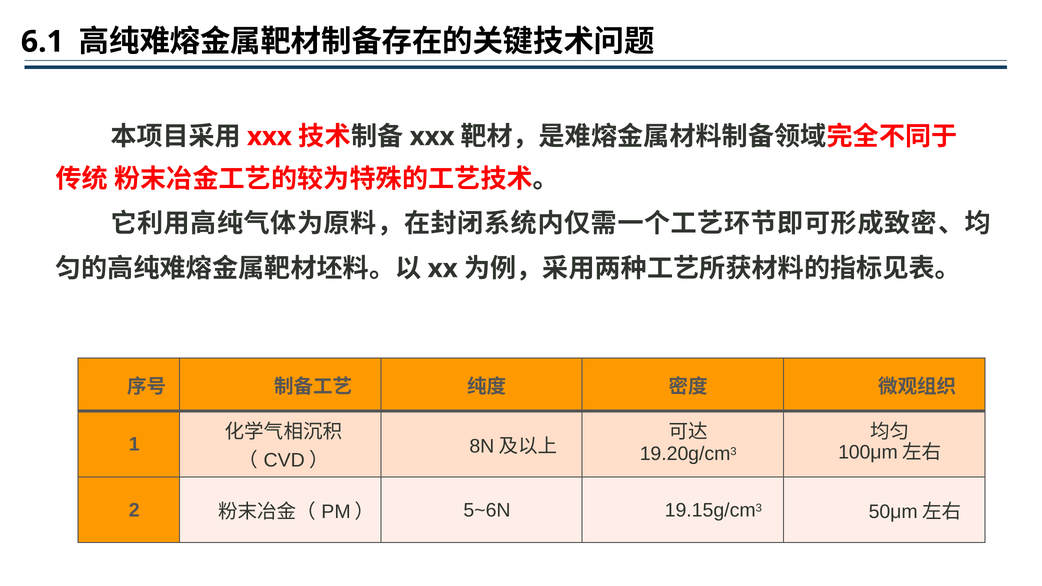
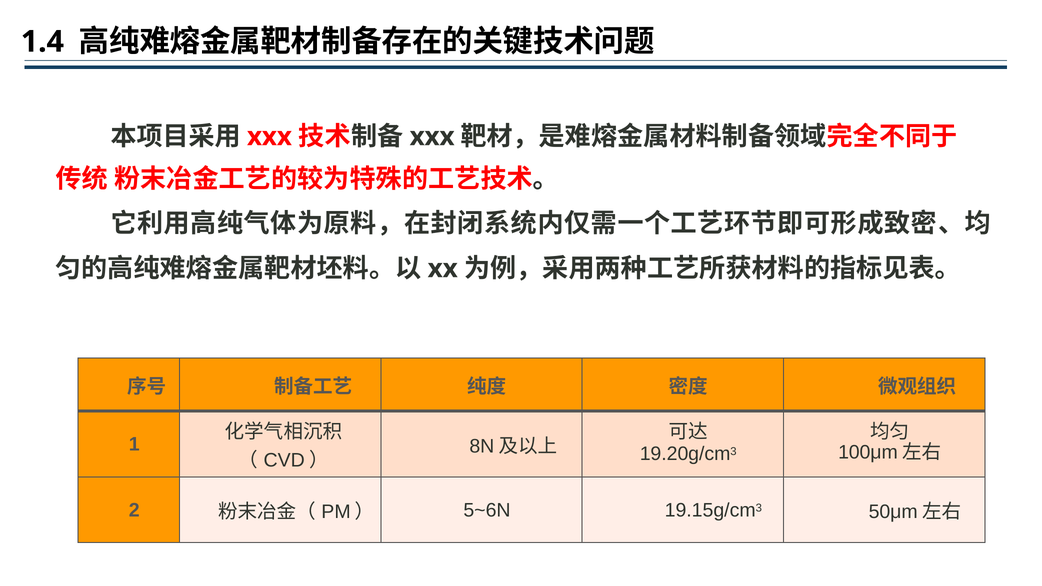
6.1: 6.1 -> 1.4 (42, 42)
